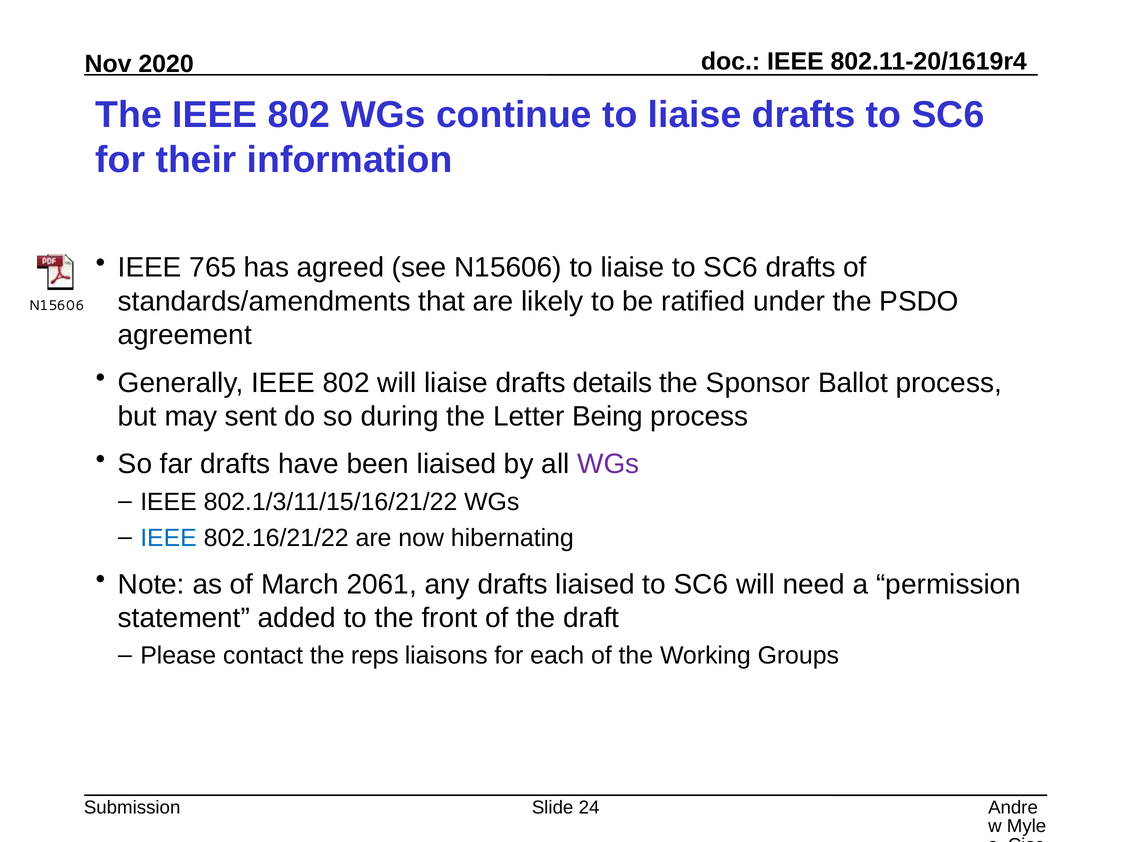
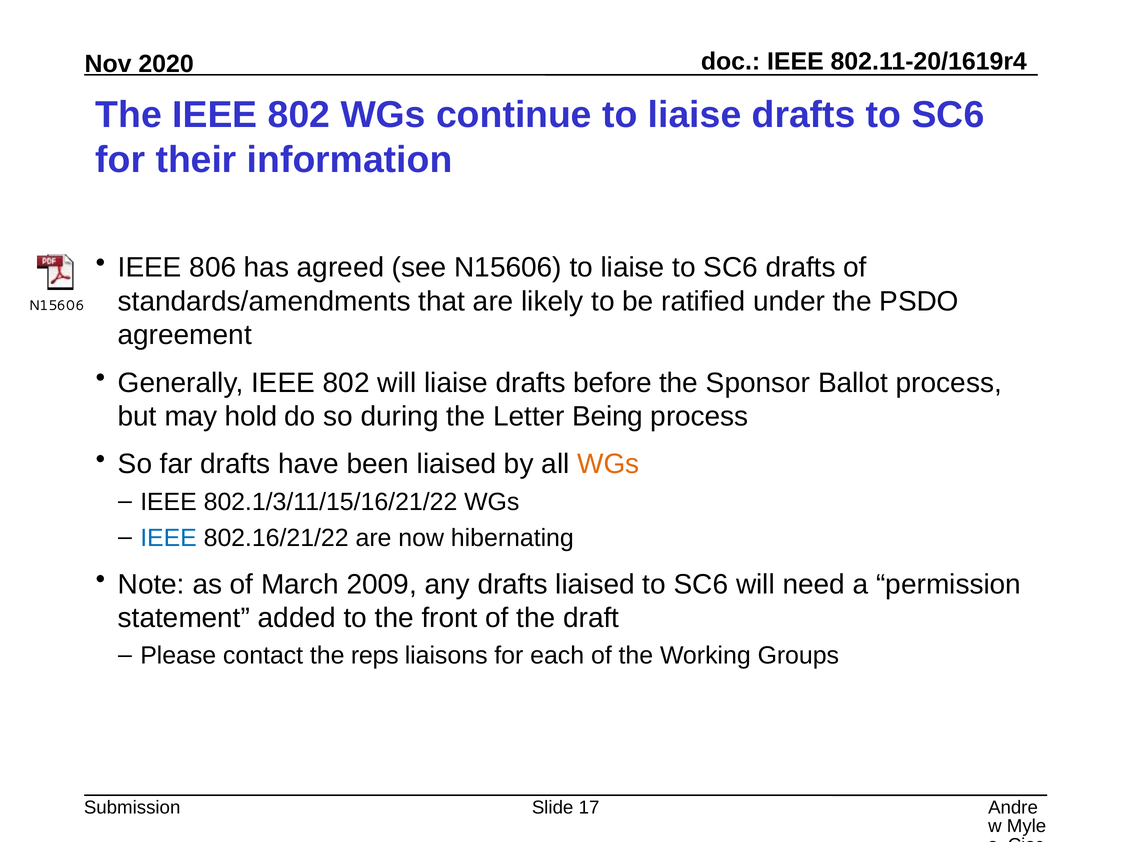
765: 765 -> 806 (213, 268)
details: details -> before (613, 383)
sent: sent -> hold (251, 416)
WGs colour: purple -> orange (608, 464)
2061: 2061 -> 2009 (382, 584)
24: 24 -> 17 (589, 807)
